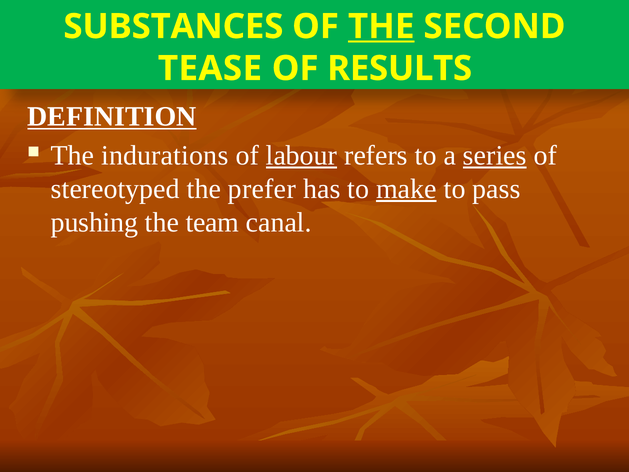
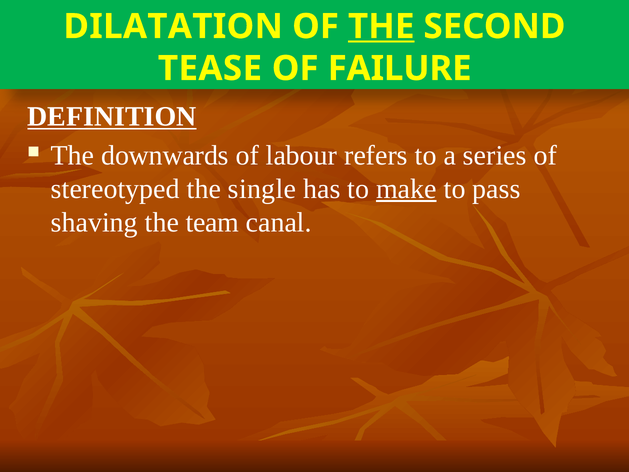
SUBSTANCES: SUBSTANCES -> DILATATION (173, 27)
RESULTS: RESULTS -> FAILURE (400, 68)
indurations: indurations -> downwards (165, 155)
labour underline: present -> none (302, 155)
series underline: present -> none (495, 155)
prefer: prefer -> single (262, 189)
pushing: pushing -> shaving (94, 222)
